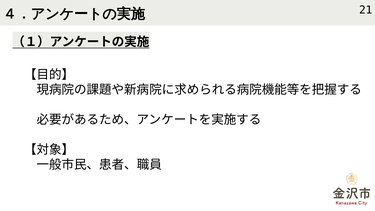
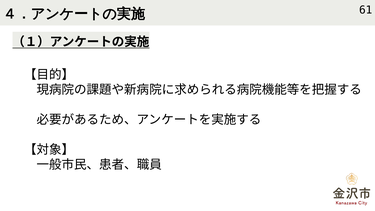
21: 21 -> 61 (366, 10)
